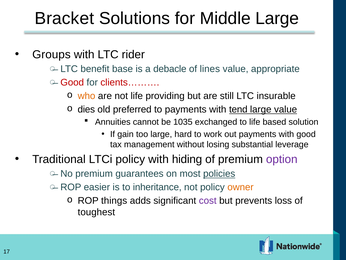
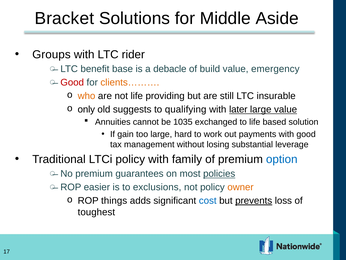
Middle Large: Large -> Aside (277, 18)
lines: lines -> build (210, 69)
appropriate: appropriate -> emergency (275, 69)
clients……… colour: red -> orange (130, 82)
dies: dies -> only (86, 109)
preferred: preferred -> suggests (132, 109)
to payments: payments -> qualifying (186, 109)
tend: tend -> later (238, 109)
hiding: hiding -> family (187, 159)
option colour: purple -> blue (282, 159)
inheritance: inheritance -> exclusions (157, 187)
cost colour: purple -> blue (208, 200)
prevents underline: none -> present (254, 200)
